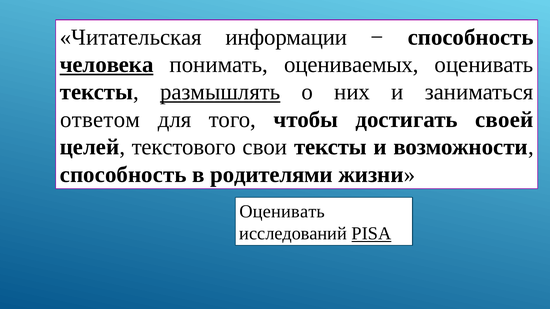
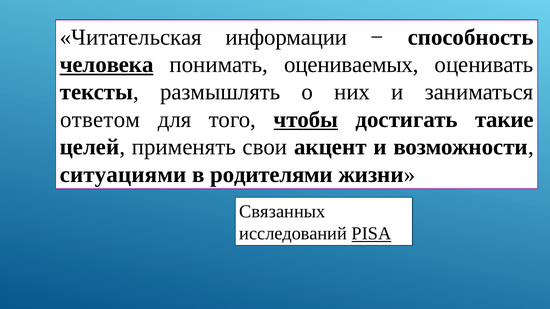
размышлять underline: present -> none (220, 92)
чтобы underline: none -> present (306, 120)
своей: своей -> такие (504, 120)
текстового: текстового -> применять (184, 147)
свои тексты: тексты -> акцент (330, 147)
способность: способность -> ситуациями (123, 175)
Оценивать: Оценивать -> Связанных (282, 212)
